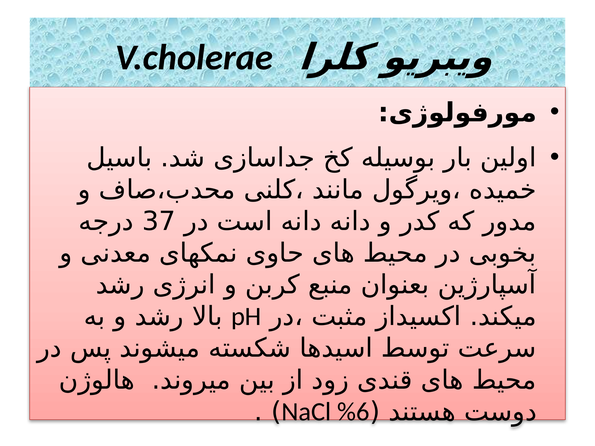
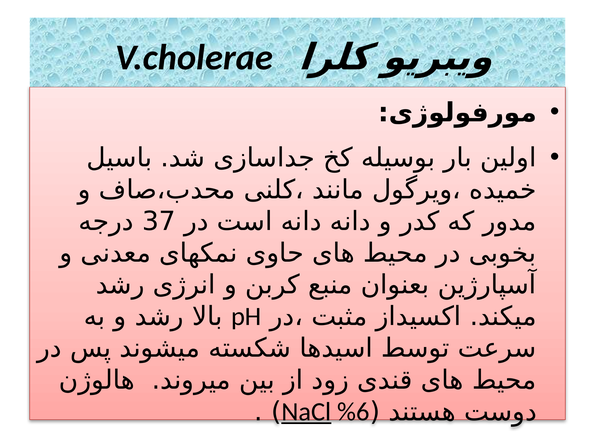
NaCl underline: none -> present (306, 412)
